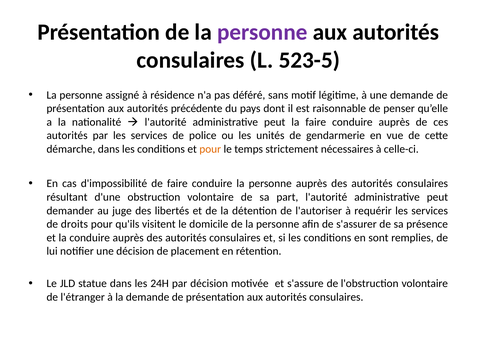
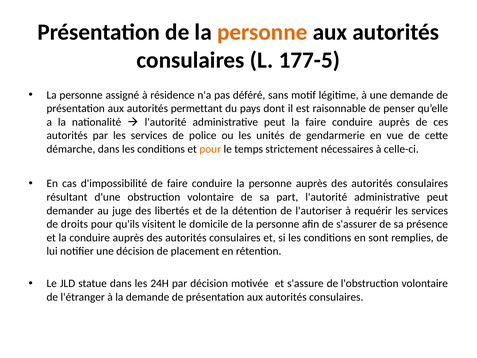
personne colour: purple -> orange (262, 32)
523-5: 523-5 -> 177-5 (309, 60)
précédente: précédente -> permettant (197, 108)
